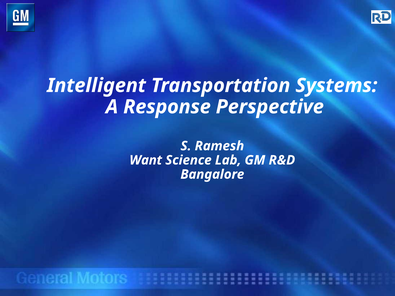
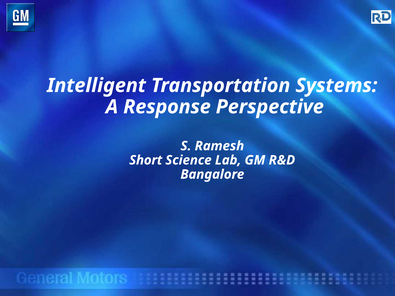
Want: Want -> Short (146, 160)
